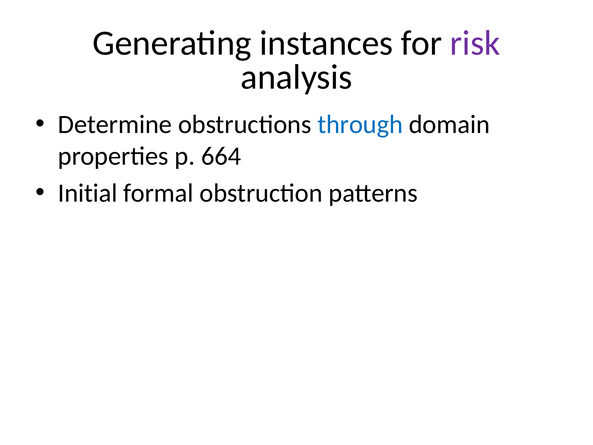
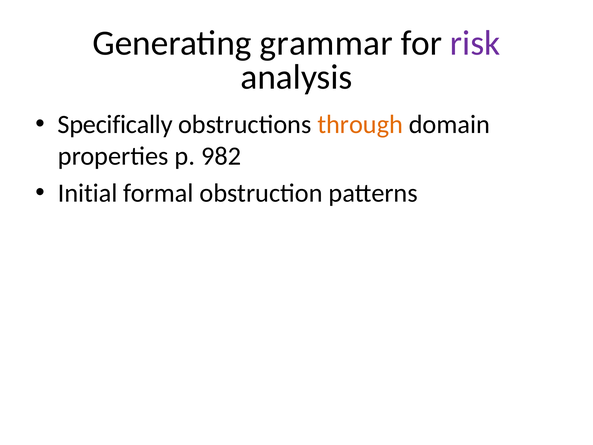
instances: instances -> grammar (326, 43)
Determine: Determine -> Specifically (115, 124)
through colour: blue -> orange (360, 124)
664: 664 -> 982 (221, 156)
